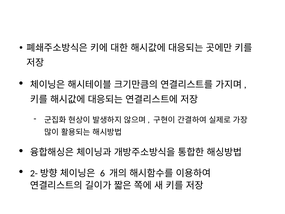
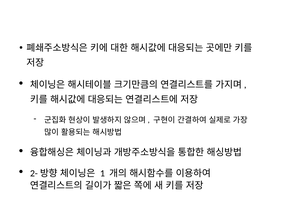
6: 6 -> 1 (102, 173)
